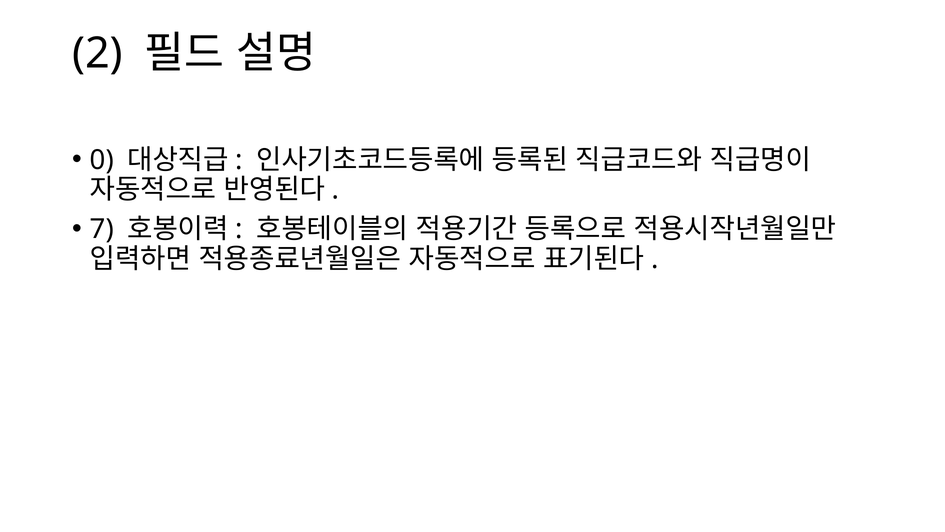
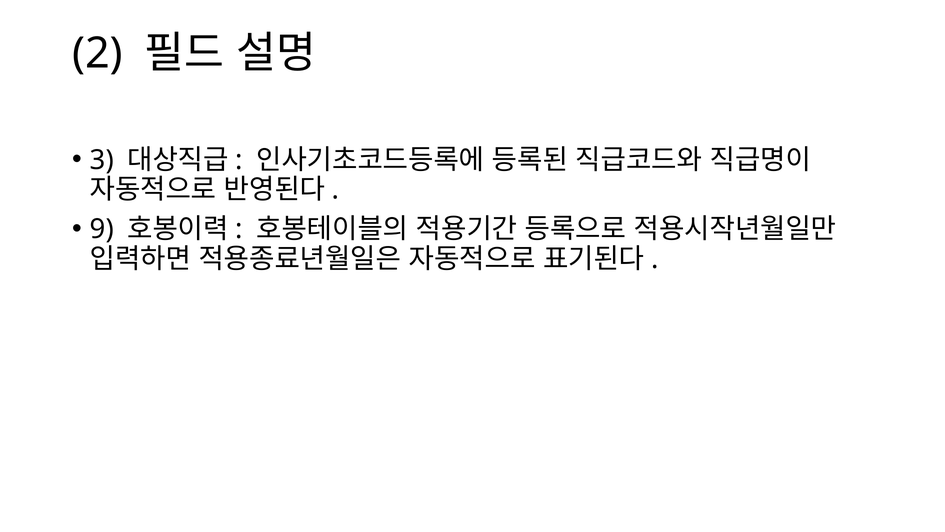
0: 0 -> 3 (102, 160)
7: 7 -> 9 (102, 229)
